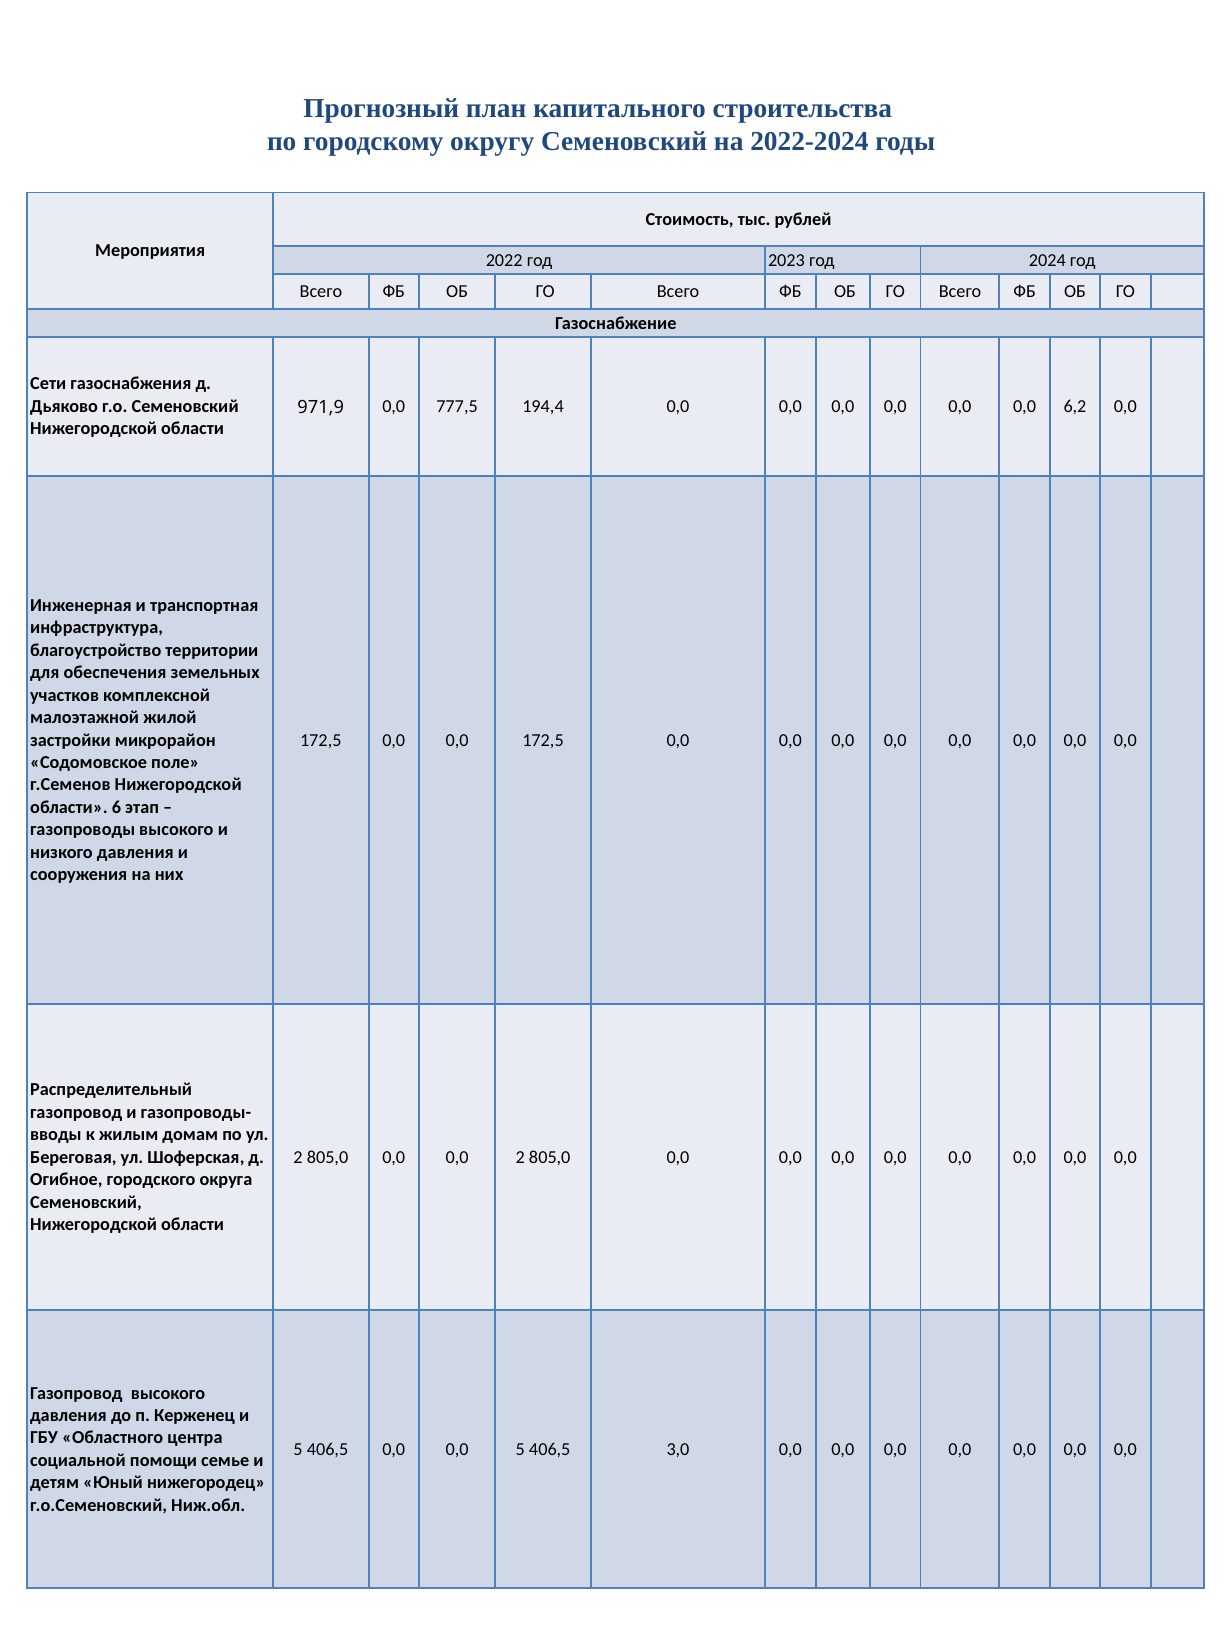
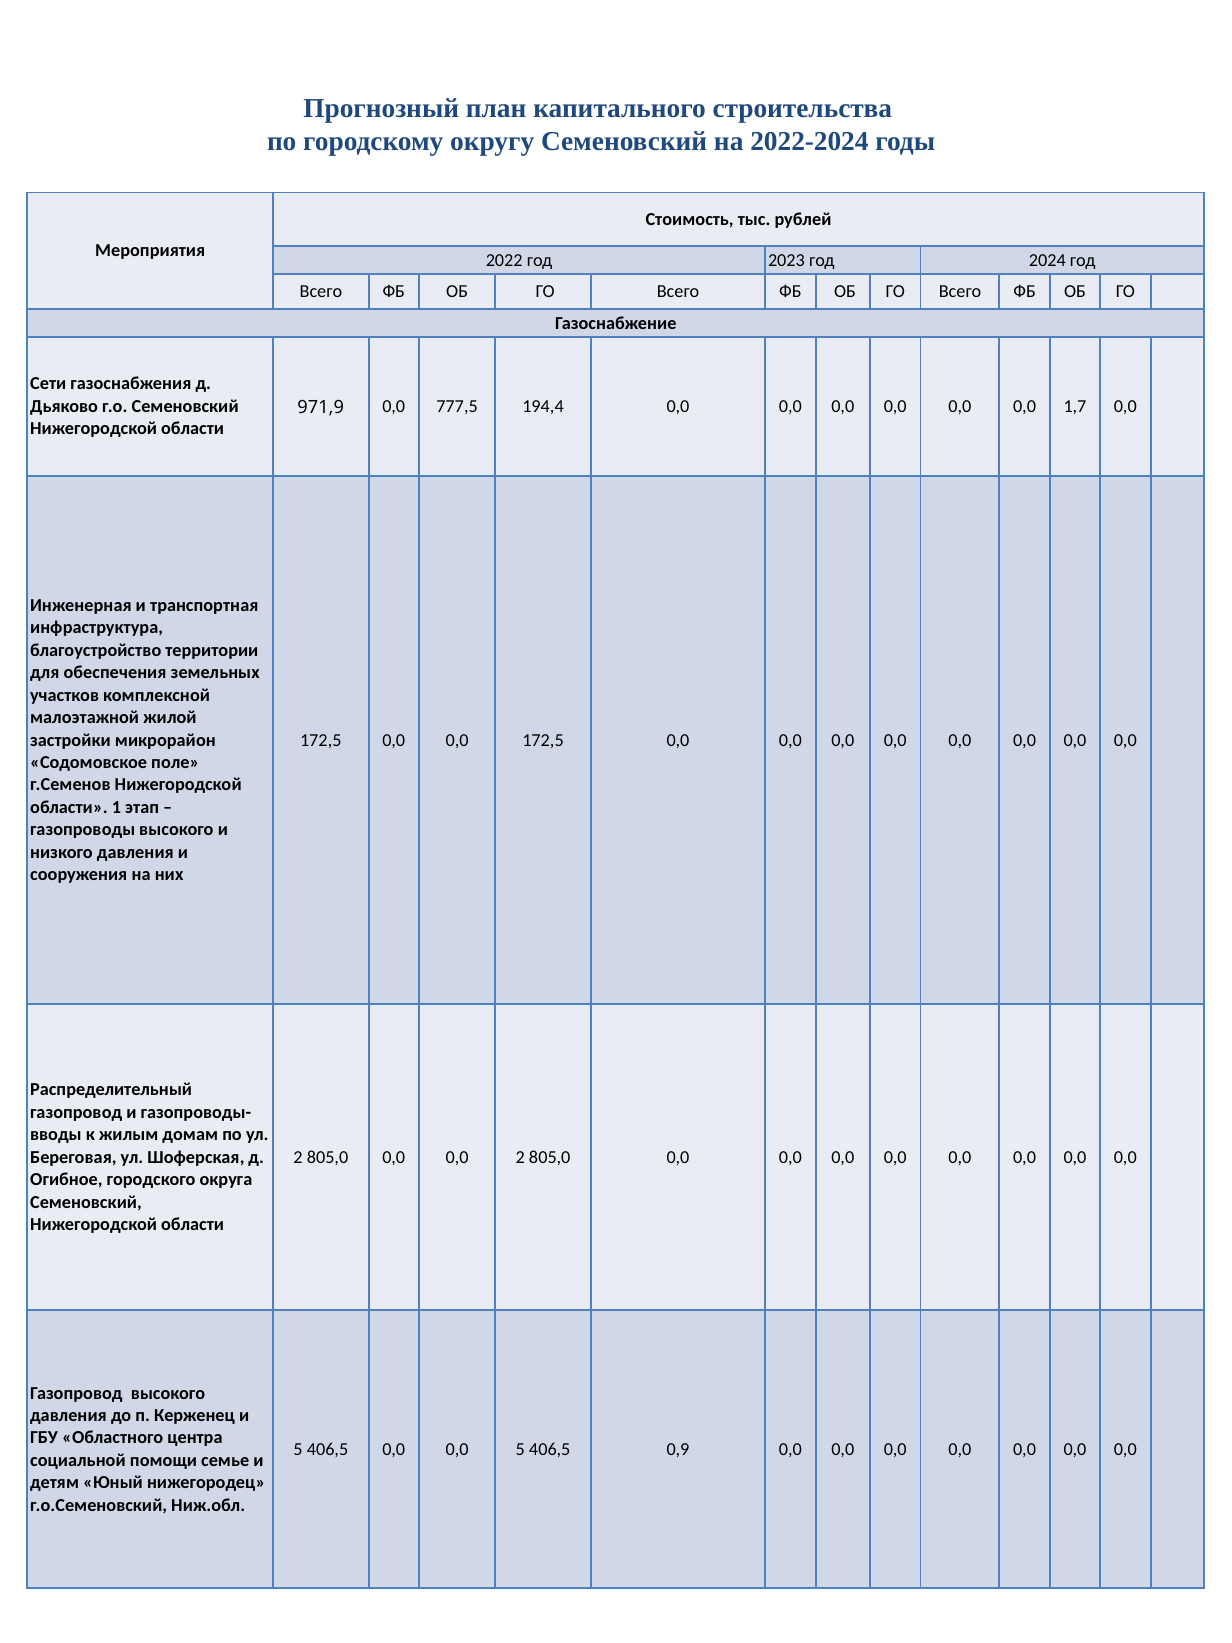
6,2: 6,2 -> 1,7 (1075, 406)
6: 6 -> 1 (117, 807)
3,0: 3,0 -> 0,9 (678, 1449)
